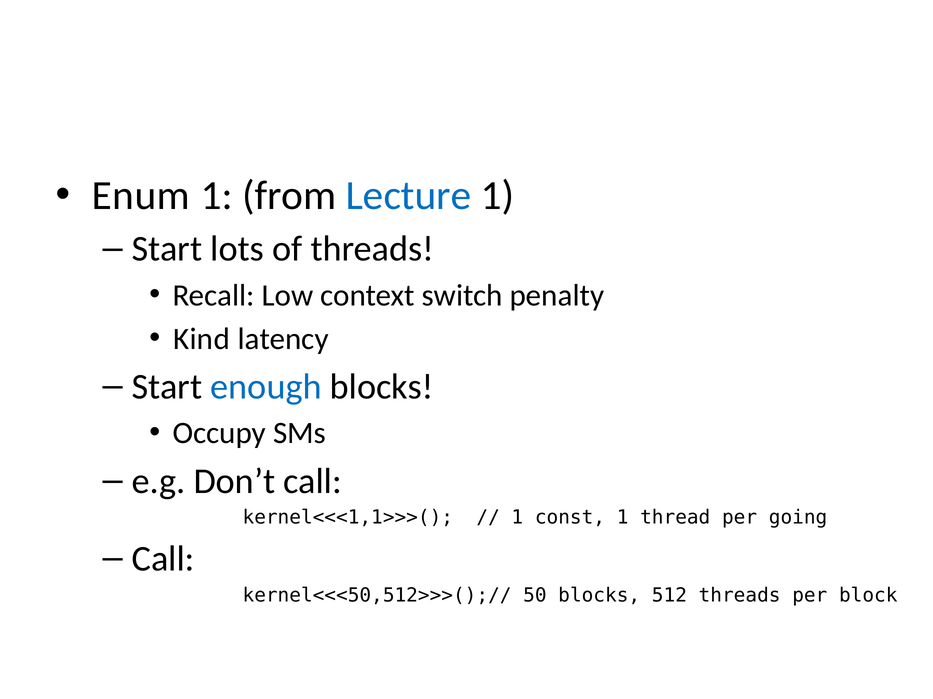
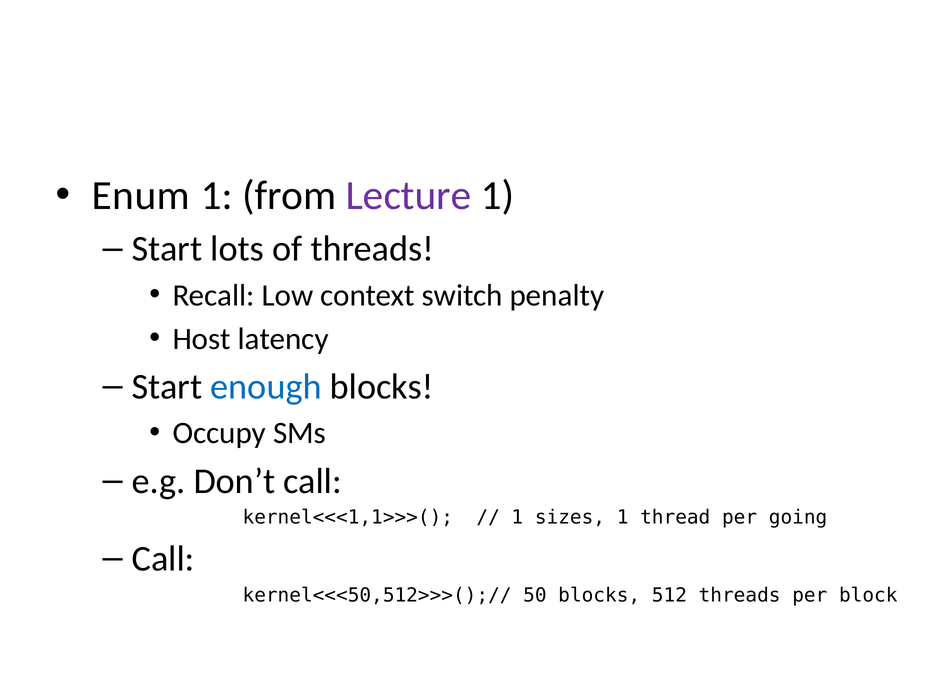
Lecture colour: blue -> purple (409, 196)
Kind: Kind -> Host (202, 339)
const: const -> sizes (570, 518)
